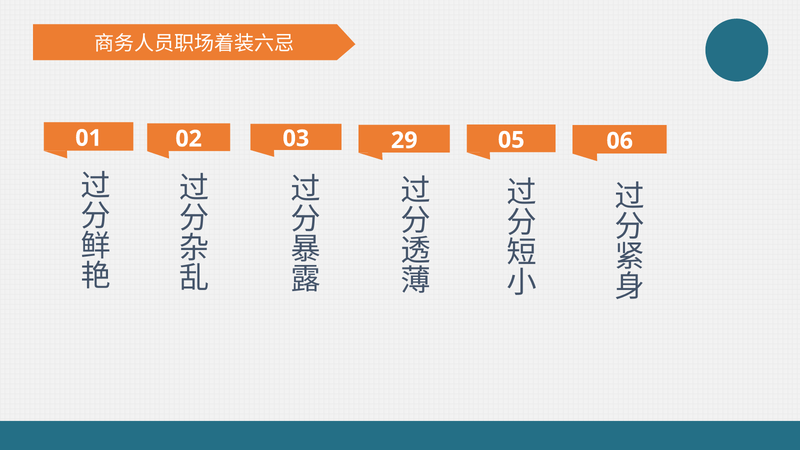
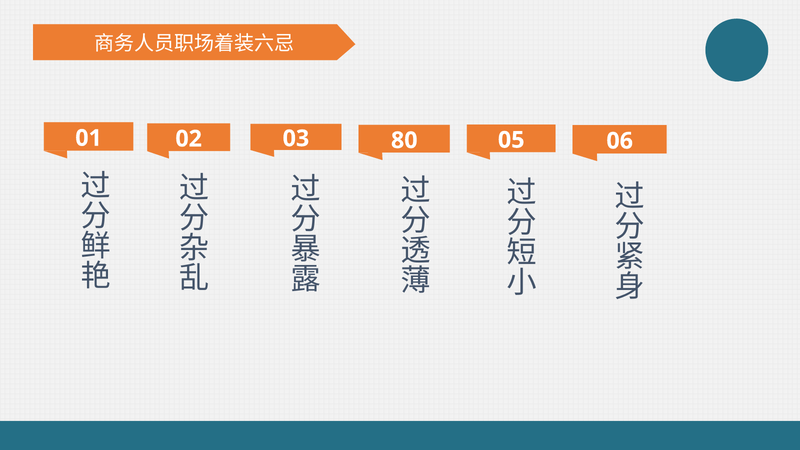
29: 29 -> 80 (404, 140)
